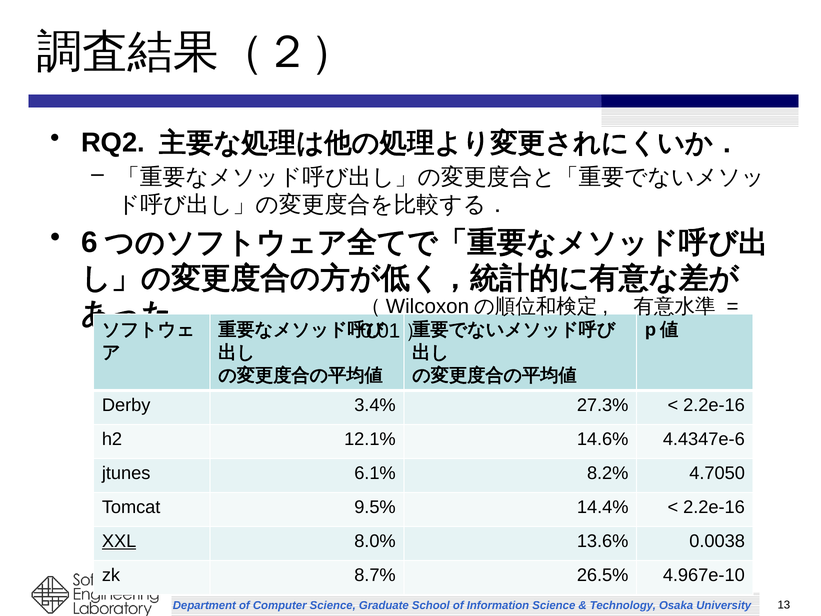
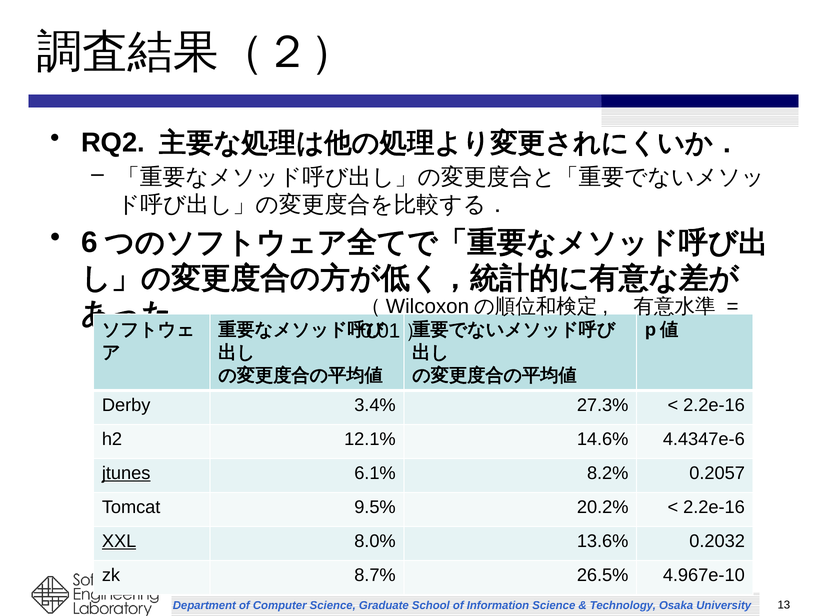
jtunes underline: none -> present (126, 473)
4.7050: 4.7050 -> 0.2057 (717, 473)
14.4%: 14.4% -> 20.2% (603, 507)
0.0038: 0.0038 -> 0.2032 (717, 541)
